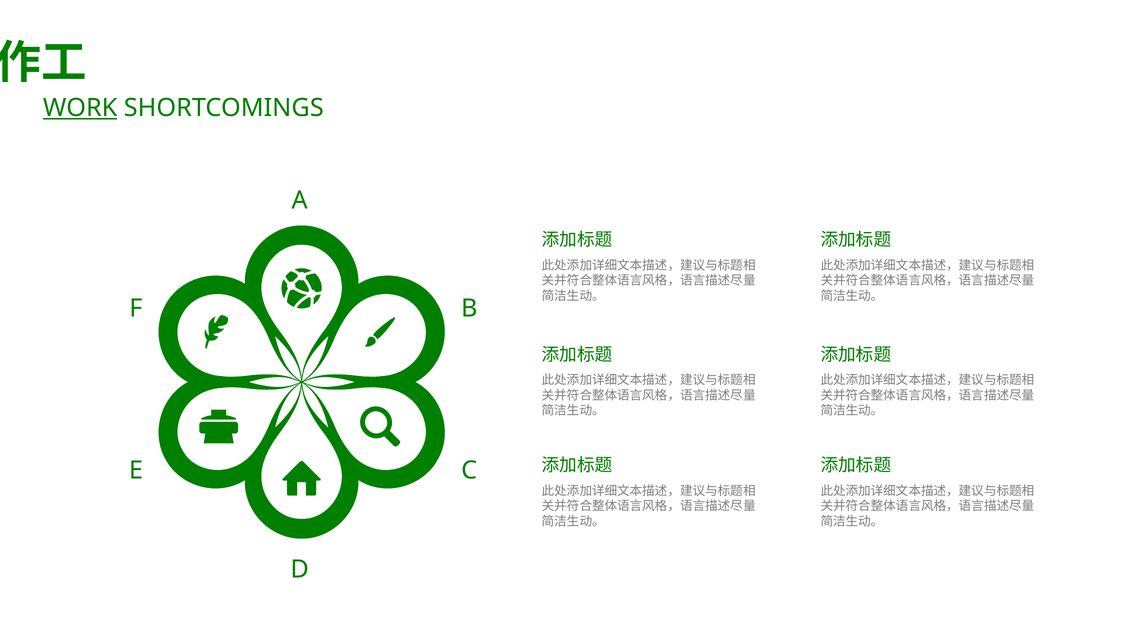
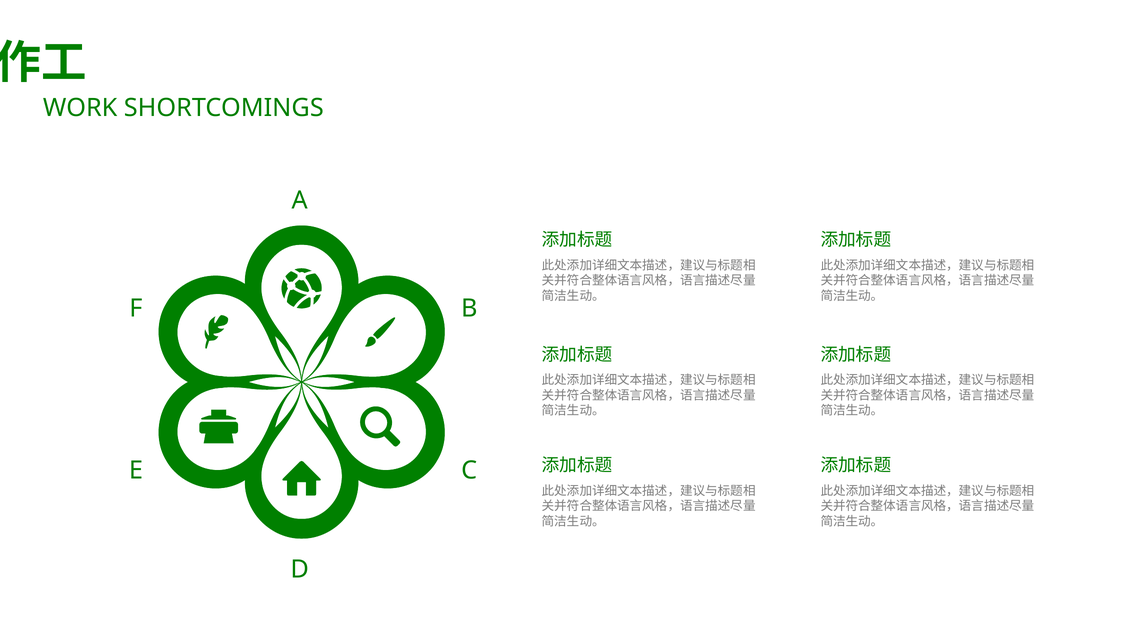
WORK underline: present -> none (80, 108)
